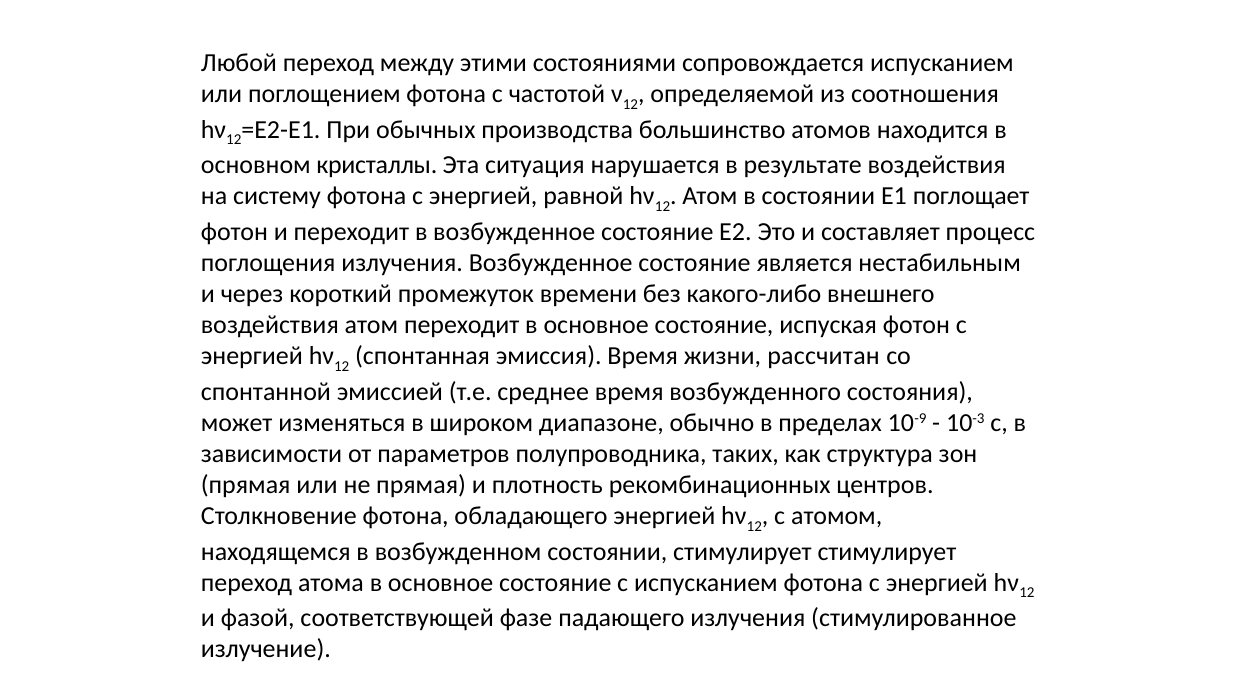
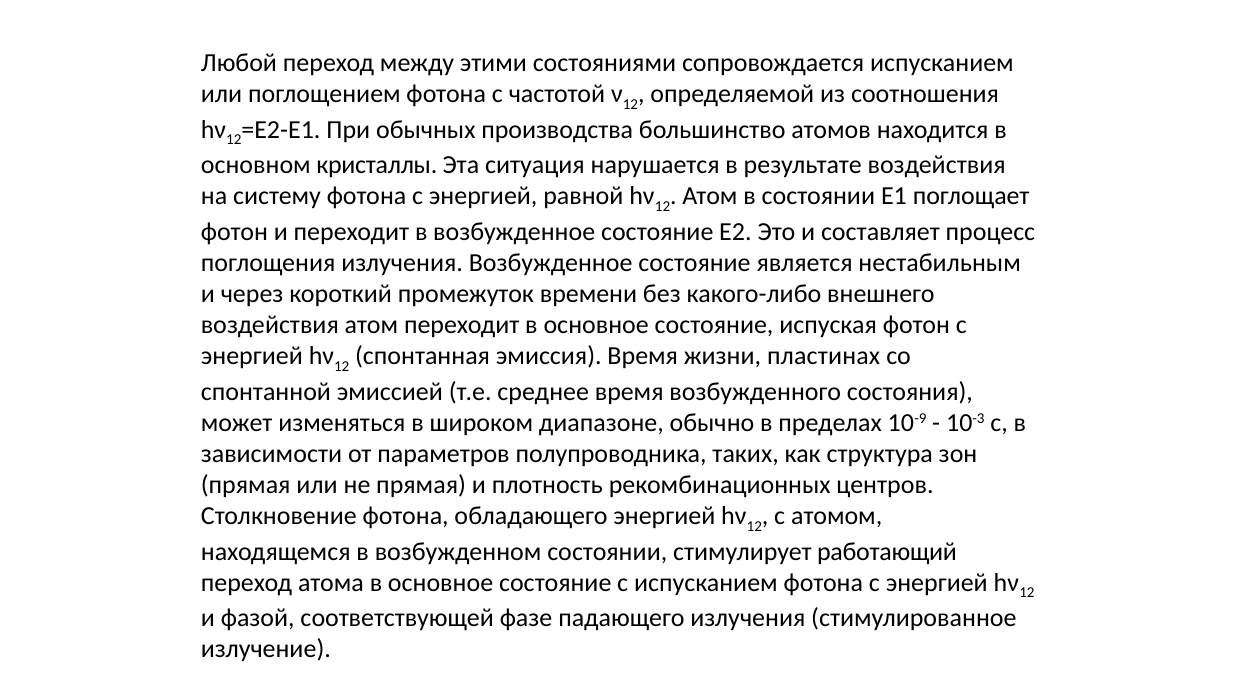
рассчитан: рассчитан -> пластинах (824, 356)
стимулирует стимулирует: стимулирует -> работающий (887, 552)
